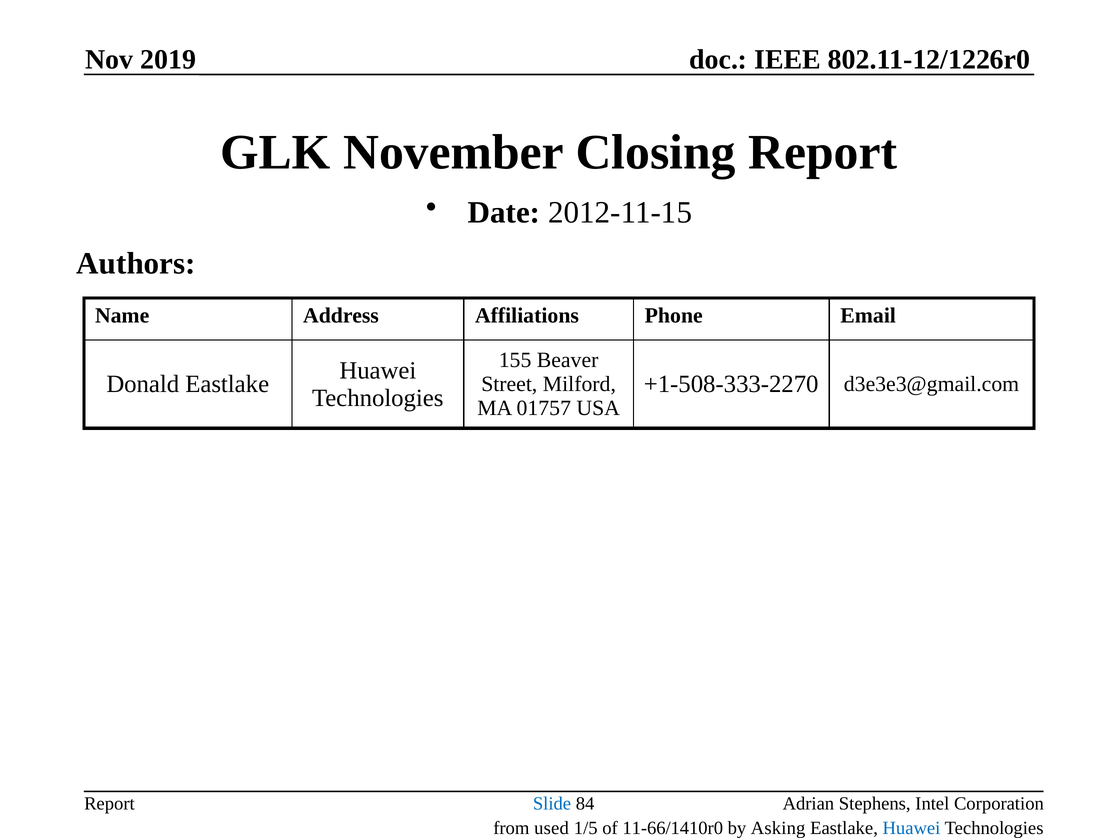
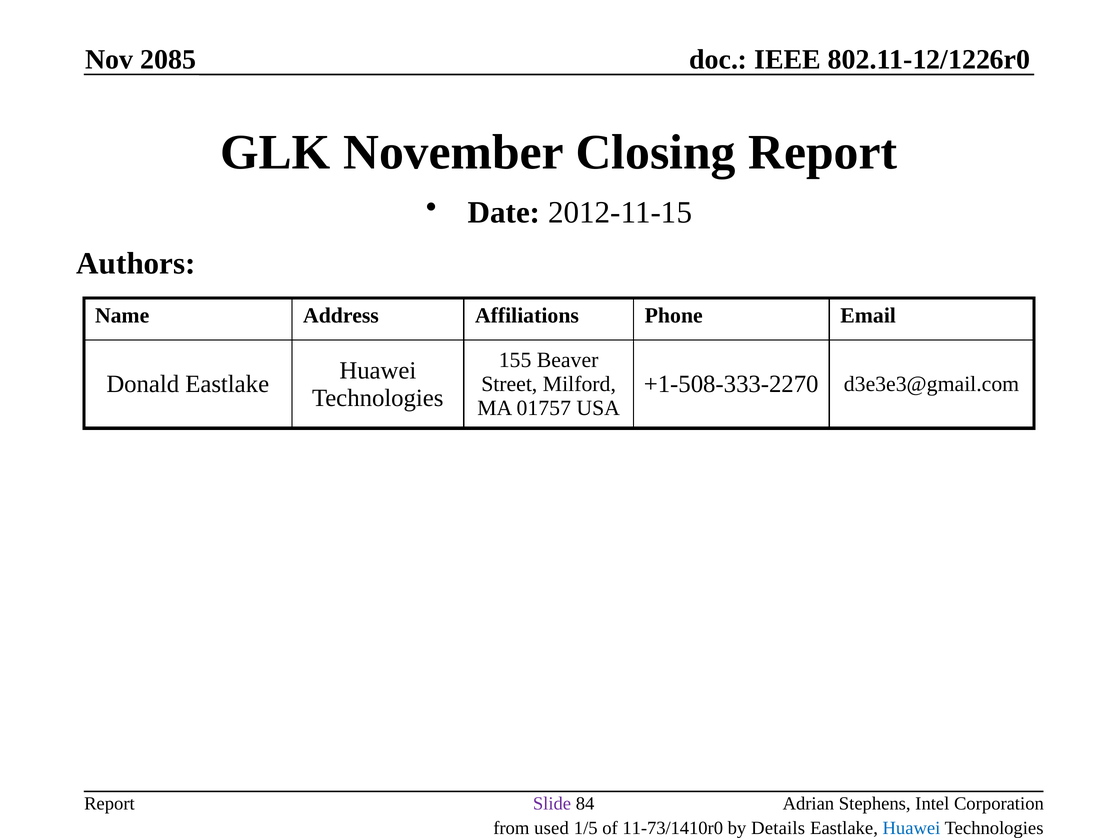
2019: 2019 -> 2085 (168, 60)
Slide colour: blue -> purple (552, 804)
11-66/1410r0: 11-66/1410r0 -> 11-73/1410r0 (673, 829)
Asking: Asking -> Details (778, 829)
